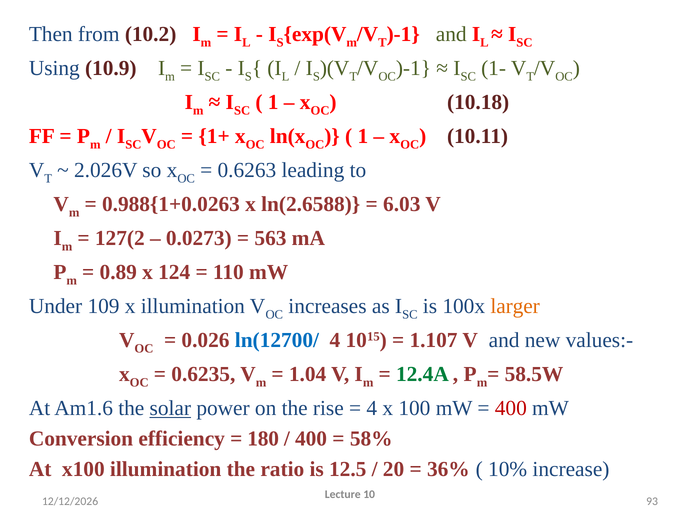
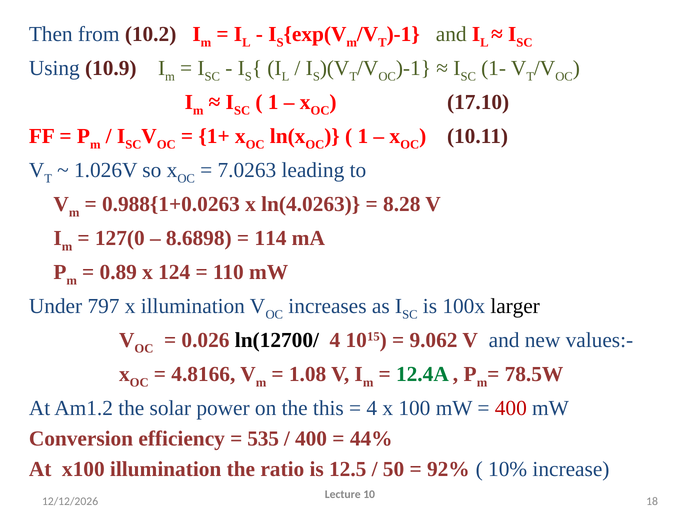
10.18: 10.18 -> 17.10 (478, 102)
2.026V: 2.026V -> 1.026V (106, 170)
0.6263: 0.6263 -> 7.0263 (247, 170)
ln(2.6588: ln(2.6588 -> ln(4.0263 (311, 204)
6.03: 6.03 -> 8.28 (402, 204)
127(2: 127(2 -> 127(0 (120, 238)
0.0273: 0.0273 -> 8.6898 (199, 238)
563: 563 -> 114 (270, 238)
109: 109 -> 797 (104, 306)
larger colour: orange -> black (515, 306)
ln(12700/ colour: blue -> black (277, 340)
1.107: 1.107 -> 9.062 (434, 340)
0.6235: 0.6235 -> 4.8166 (203, 374)
1.04: 1.04 -> 1.08 (308, 374)
58.5W: 58.5W -> 78.5W (534, 374)
Am1.6: Am1.6 -> Am1.2 (84, 408)
solar underline: present -> none (170, 408)
rise: rise -> this (328, 408)
180: 180 -> 535 (263, 439)
58%: 58% -> 44% (371, 439)
20: 20 -> 50 (394, 469)
36%: 36% -> 92% (448, 469)
93: 93 -> 18 (652, 501)
